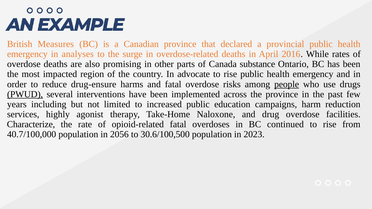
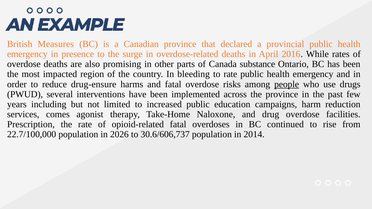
analyses: analyses -> presence (78, 54)
advocate: advocate -> bleeding (194, 74)
rise: rise -> rate (230, 74)
PWUD underline: present -> none (25, 94)
highly: highly -> comes (58, 114)
Characterize: Characterize -> Prescription (31, 124)
40.7/100,000: 40.7/100,000 -> 22.7/100,000 (32, 134)
2056: 2056 -> 2026 (119, 134)
30.6/100,500: 30.6/100,500 -> 30.6/606,737 (165, 134)
2023: 2023 -> 2014 (254, 134)
